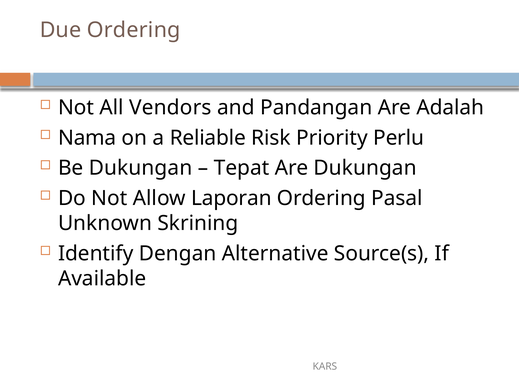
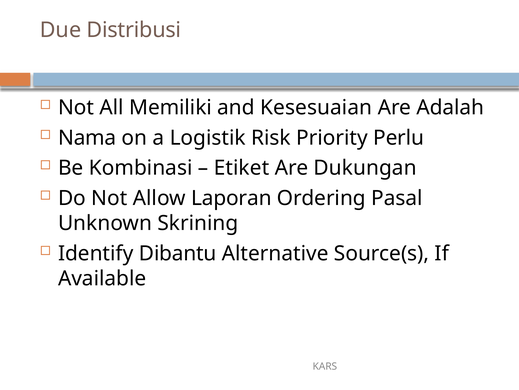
Due Ordering: Ordering -> Distribusi (134, 30)
Vendors: Vendors -> Memiliki (170, 107)
Pandangan: Pandangan -> Kesesuaian (316, 107)
Reliable: Reliable -> Logistik (208, 138)
Be Dukungan: Dukungan -> Kombinasi (141, 168)
Tepat: Tepat -> Etiket (242, 168)
Dengan: Dengan -> Dibantu (178, 253)
